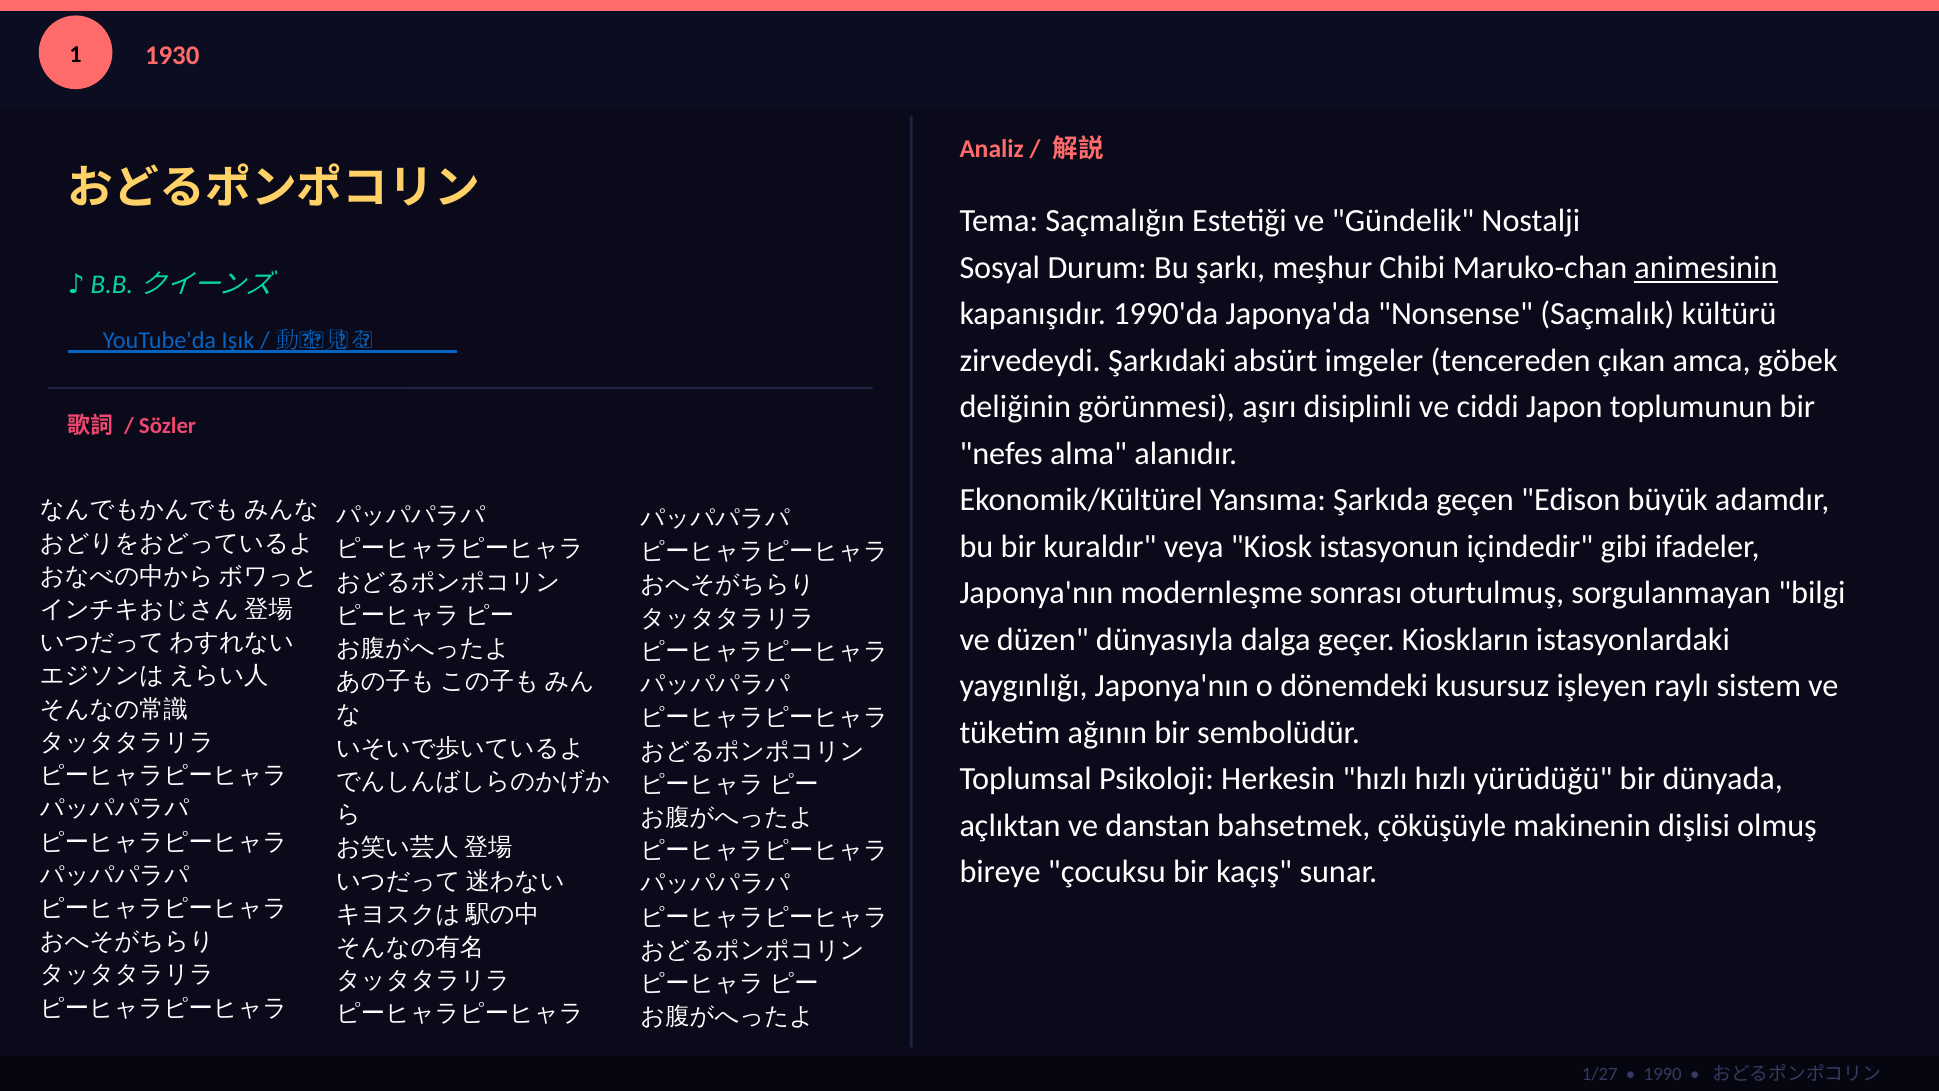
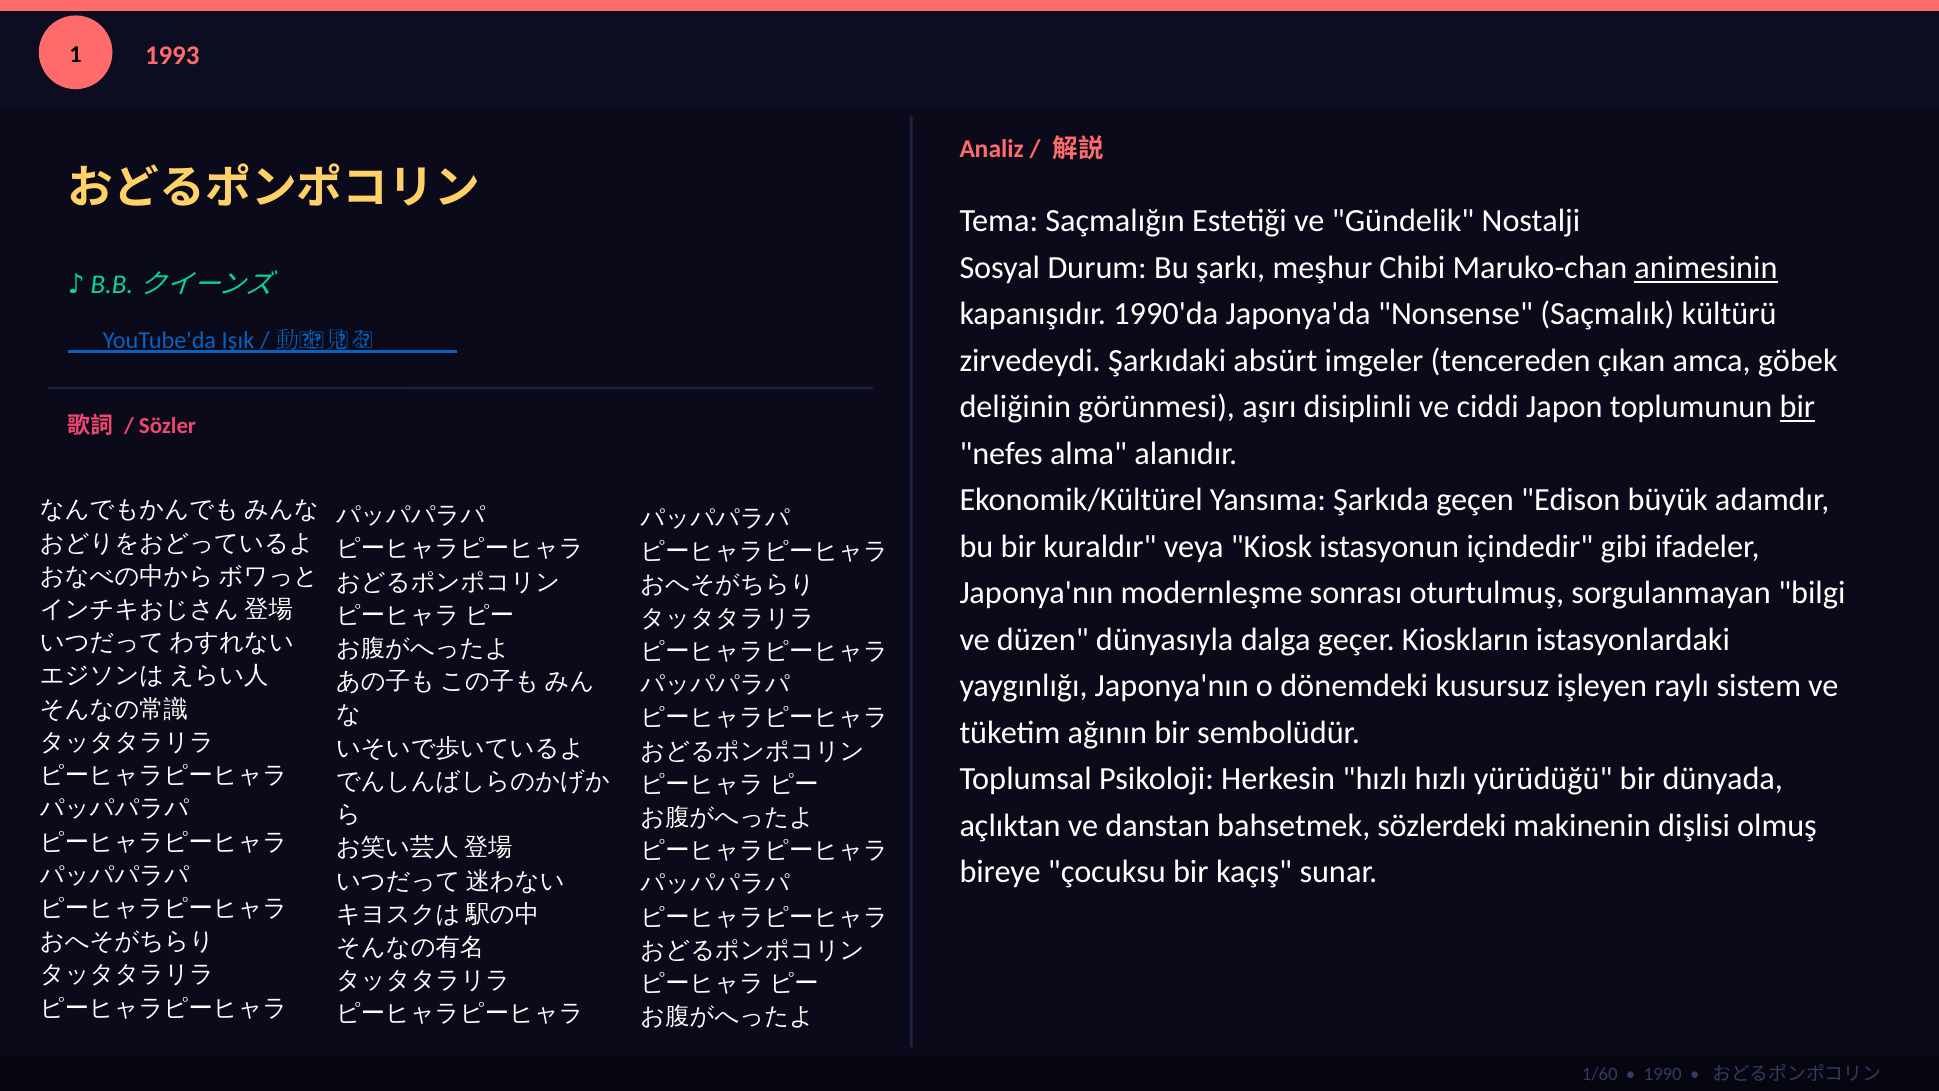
1930: 1930 -> 1993 (172, 55)
bir underline: none -> present (1797, 407)
çöküşüyle: çöküşüyle -> sözlerdeki (1442, 826)
1/27: 1/27 -> 1/60 (1600, 1075)
